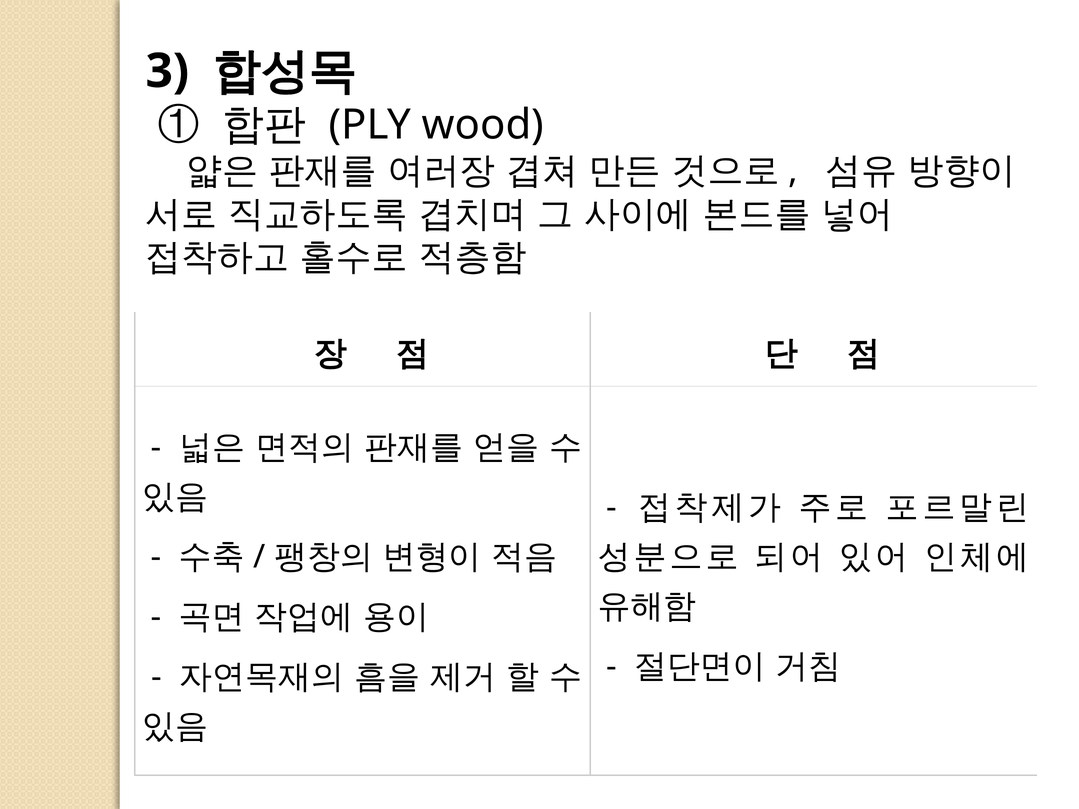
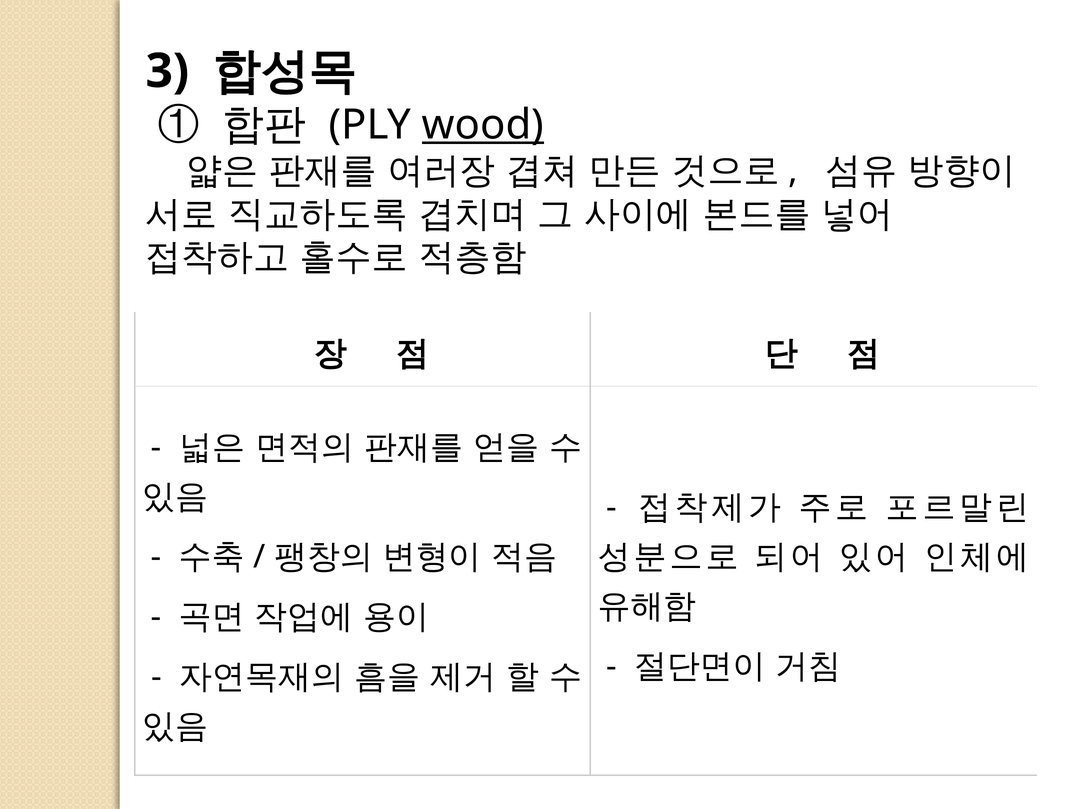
wood underline: none -> present (483, 125)
